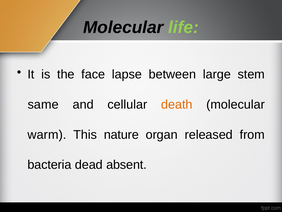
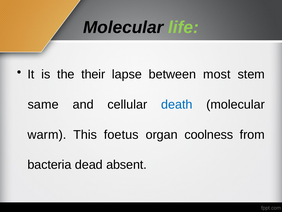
face: face -> their (93, 74)
large: large -> most (217, 74)
death colour: orange -> blue (177, 104)
nature: nature -> foetus (121, 134)
released: released -> coolness (209, 134)
